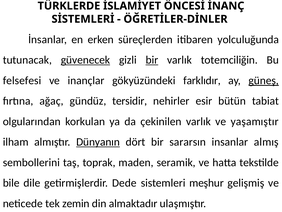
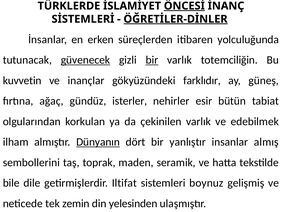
ÖNCESİ underline: none -> present (184, 6)
ÖĞRETİLER-DİNLER underline: none -> present (176, 19)
felsefesi: felsefesi -> kuvvetin (22, 80)
güneş underline: present -> none (264, 80)
tersidir: tersidir -> isterler (130, 101)
yaşamıştır: yaşamıştır -> edebilmek (255, 121)
sararsın: sararsın -> yanlıştır (188, 142)
Dede: Dede -> Iltifat (124, 183)
meşhur: meşhur -> boynuz (206, 183)
almaktadır: almaktadır -> yelesinden (133, 203)
